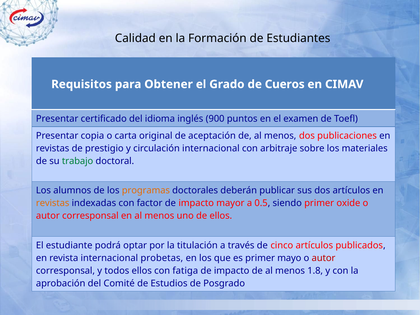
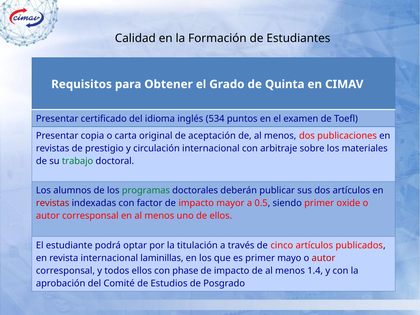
Cueros: Cueros -> Quinta (285, 84)
900: 900 -> 534 (215, 119)
programas colour: orange -> green (146, 191)
revistas colour: orange -> red (53, 203)
probetas: probetas -> laminillas (162, 258)
fatiga: fatiga -> phase (185, 271)
1.8: 1.8 -> 1.4 (315, 271)
